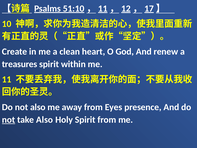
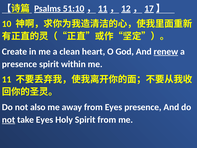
renew underline: none -> present (166, 52)
treasures: treasures -> presence (20, 64)
take Also: Also -> Eyes (45, 119)
